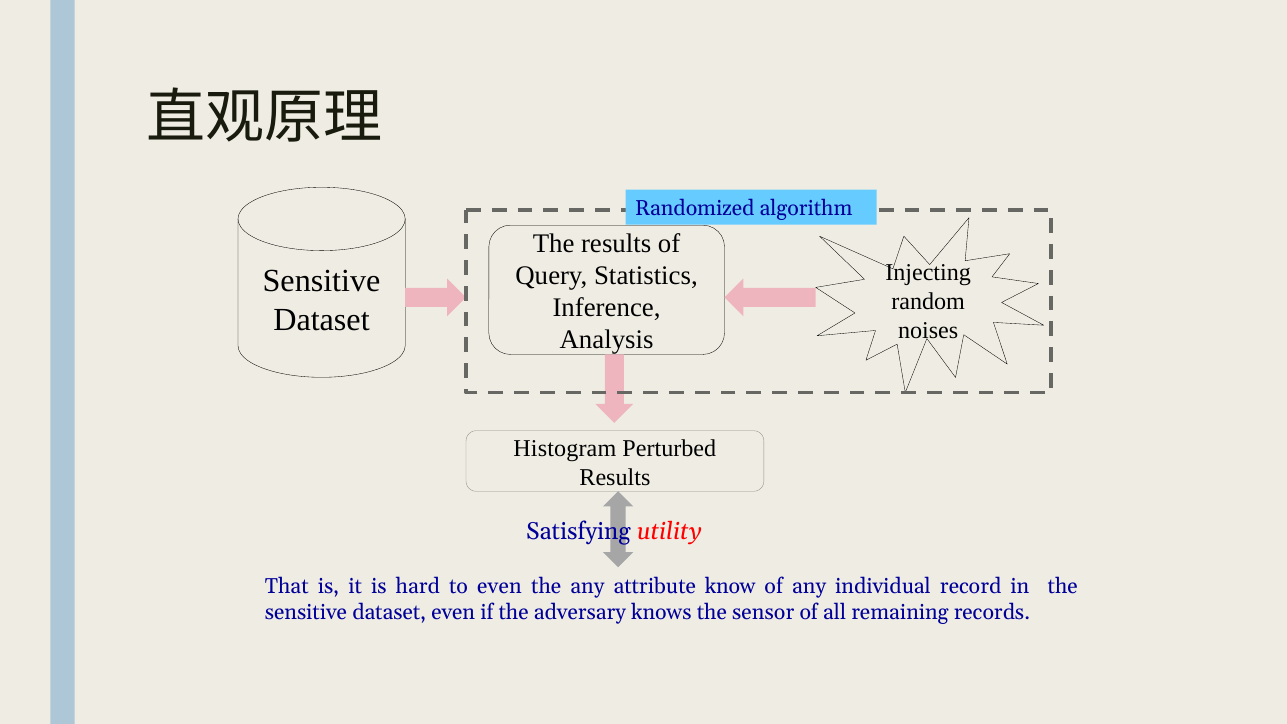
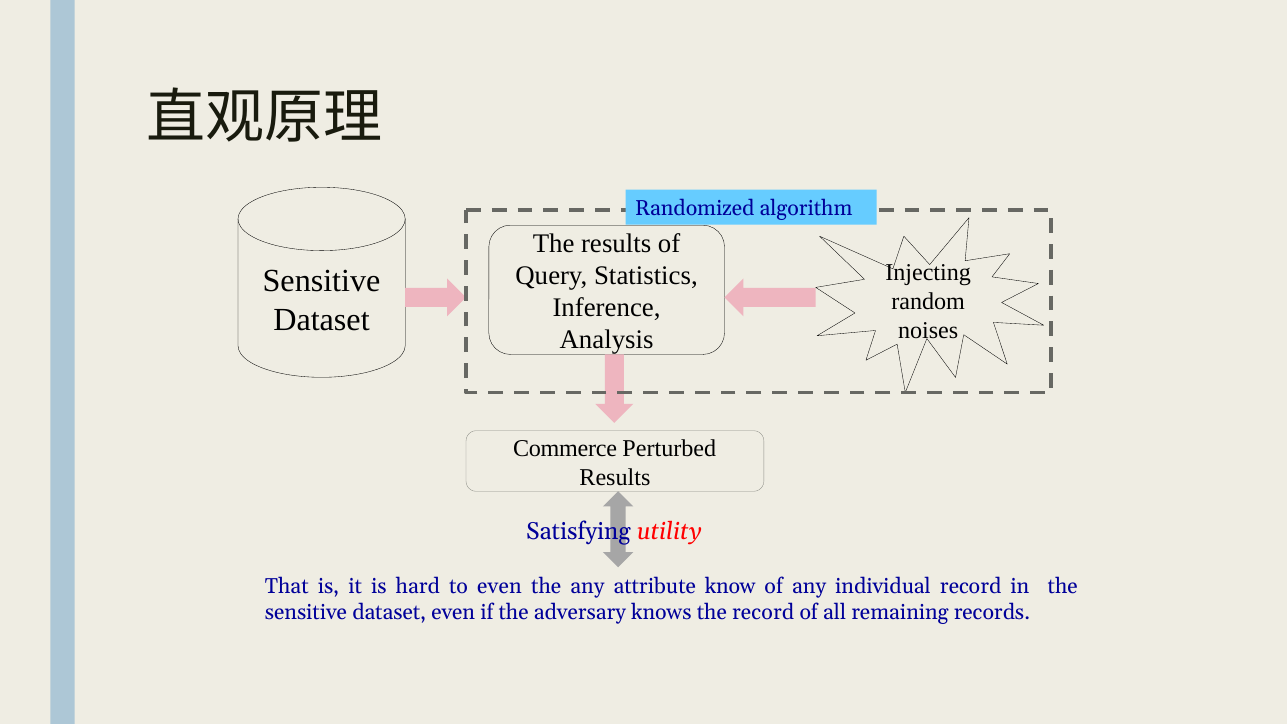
Histogram: Histogram -> Commerce (565, 448)
the sensor: sensor -> record (763, 612)
